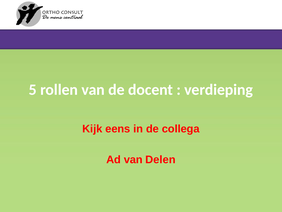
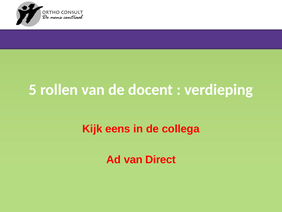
Delen: Delen -> Direct (161, 159)
